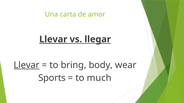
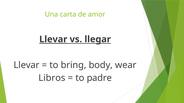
Llevar underline: present -> none (27, 65)
Sports: Sports -> Libros (52, 78)
much: much -> padre (99, 78)
